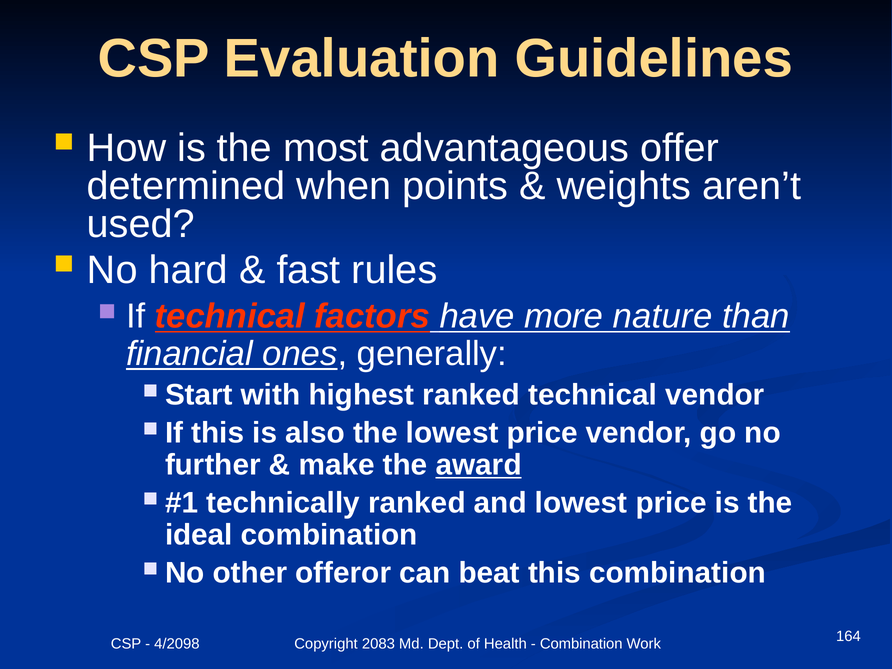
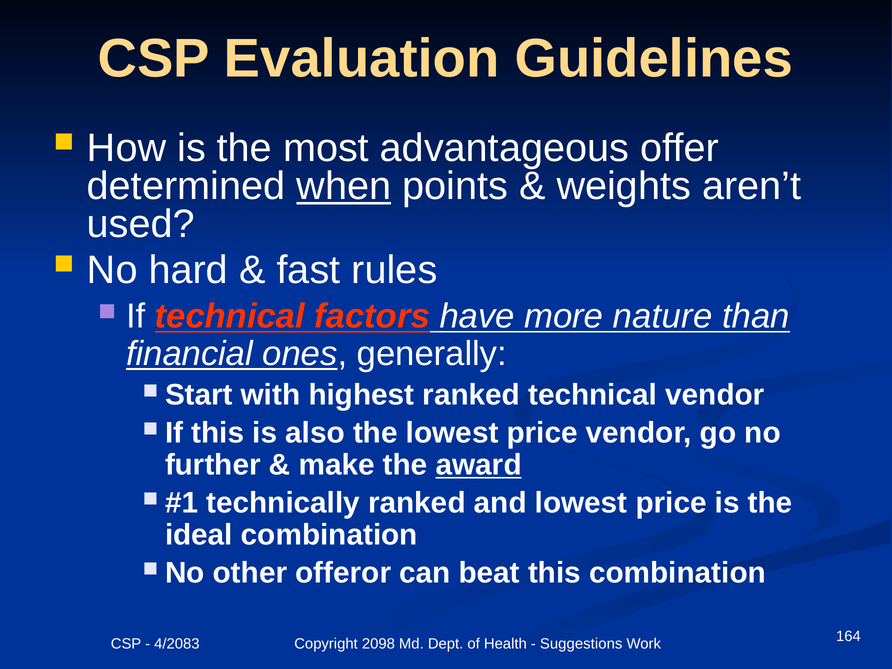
when underline: none -> present (344, 186)
4/2098: 4/2098 -> 4/2083 (177, 644)
2083: 2083 -> 2098 (378, 644)
Combination: Combination -> Suggestions (581, 644)
